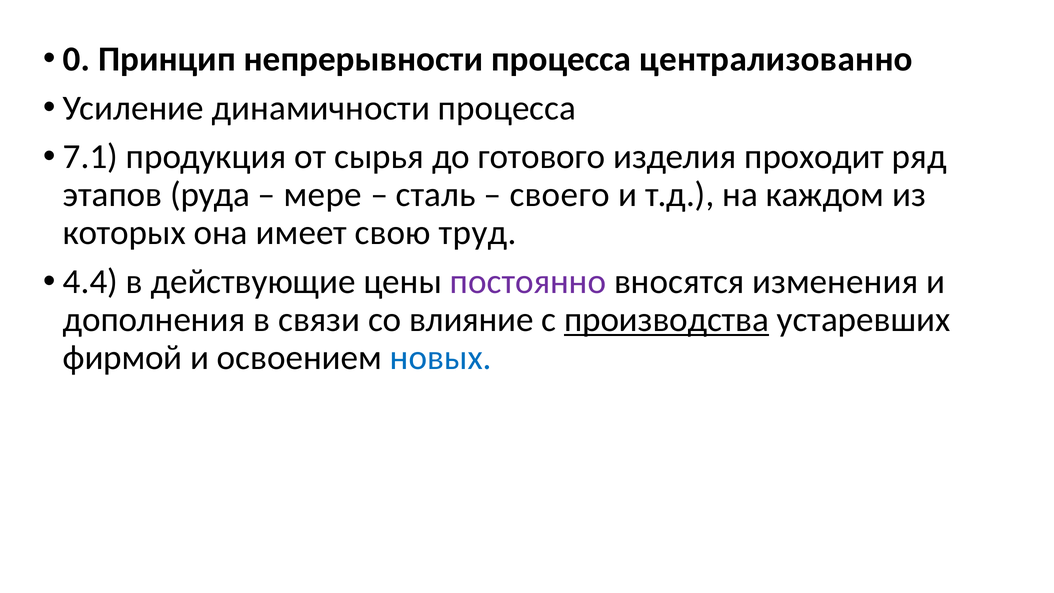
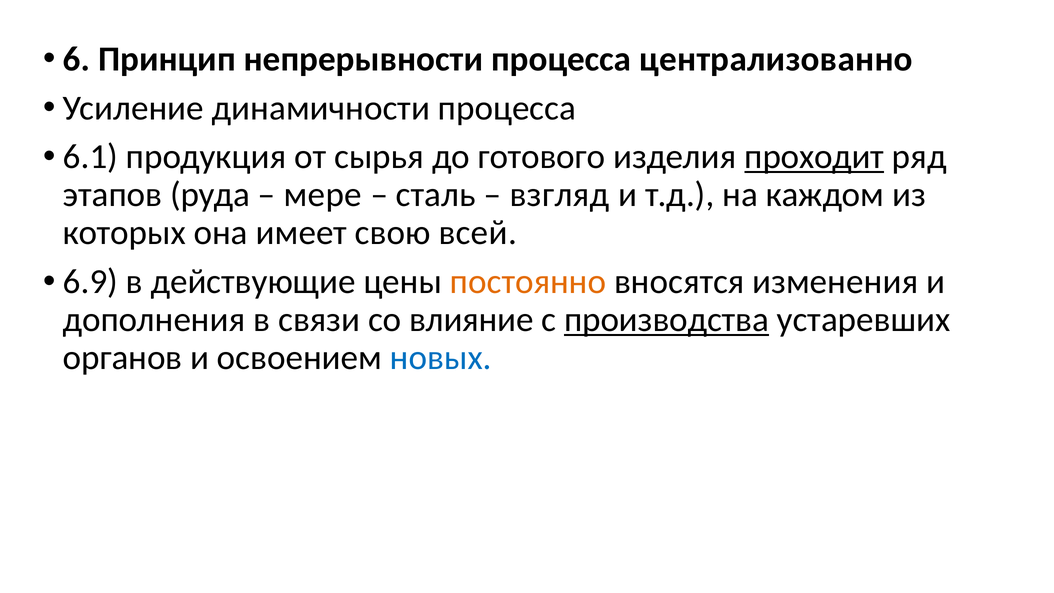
0: 0 -> 6 (76, 59)
7.1: 7.1 -> 6.1 (90, 157)
проходит underline: none -> present (814, 157)
своего: своего -> взгляд (560, 195)
труд: труд -> всей (478, 233)
4.4: 4.4 -> 6.9 (90, 282)
постоянно colour: purple -> orange (528, 282)
фирмой: фирмой -> органов (123, 358)
